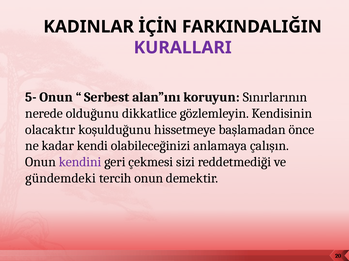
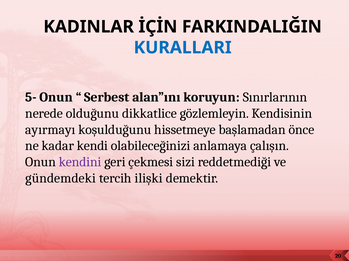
KURALLARI colour: purple -> blue (183, 48)
olacaktır: olacaktır -> ayırmayı (50, 130)
tercih onun: onun -> ilişki (149, 179)
